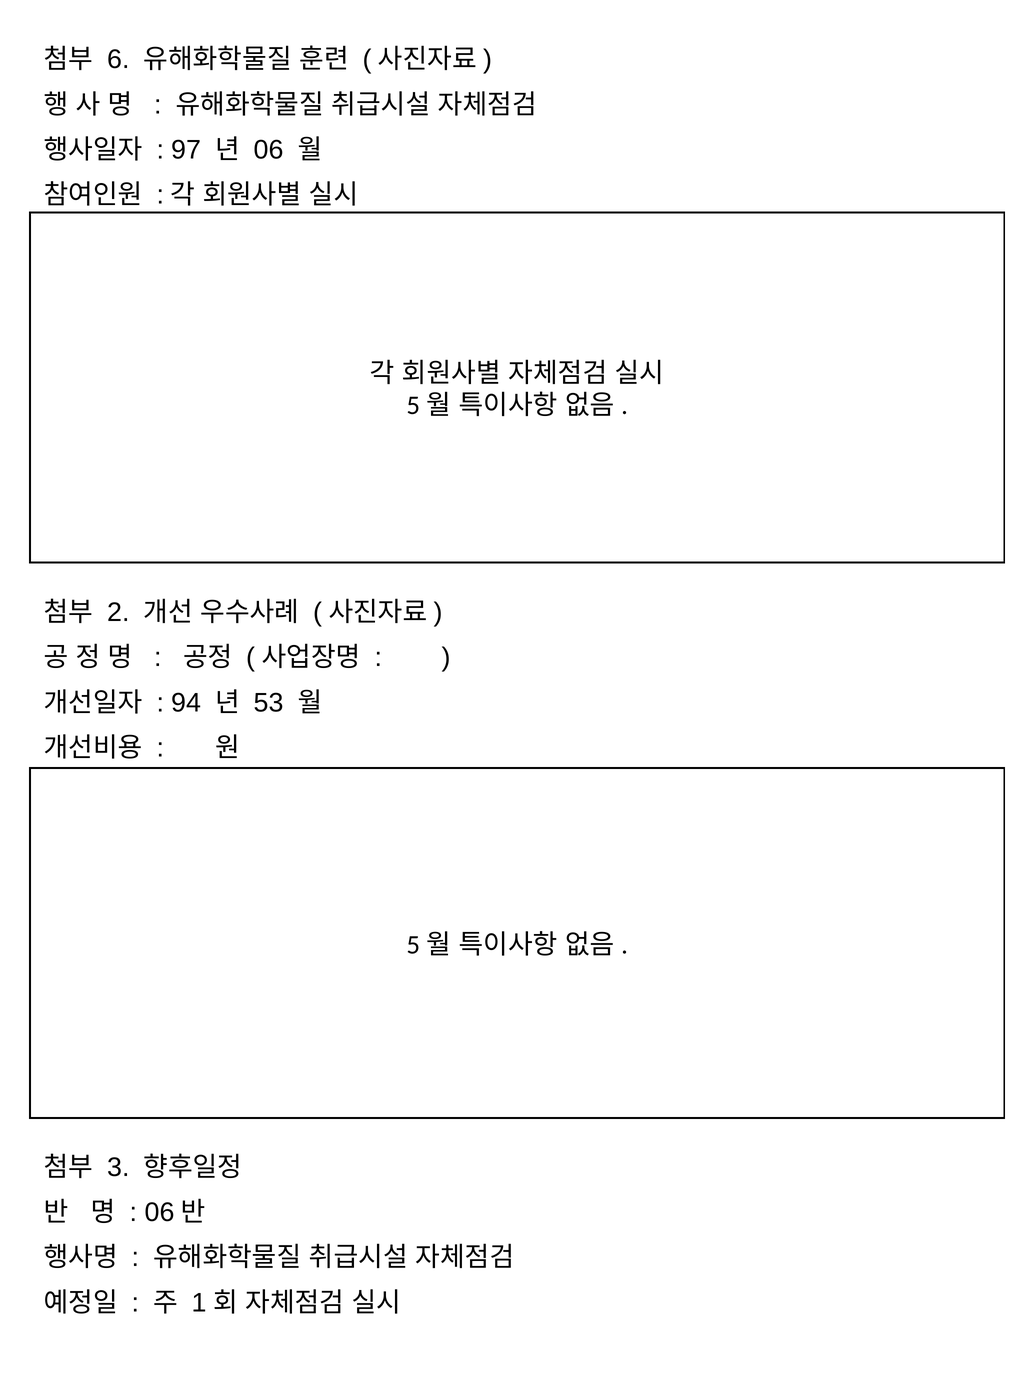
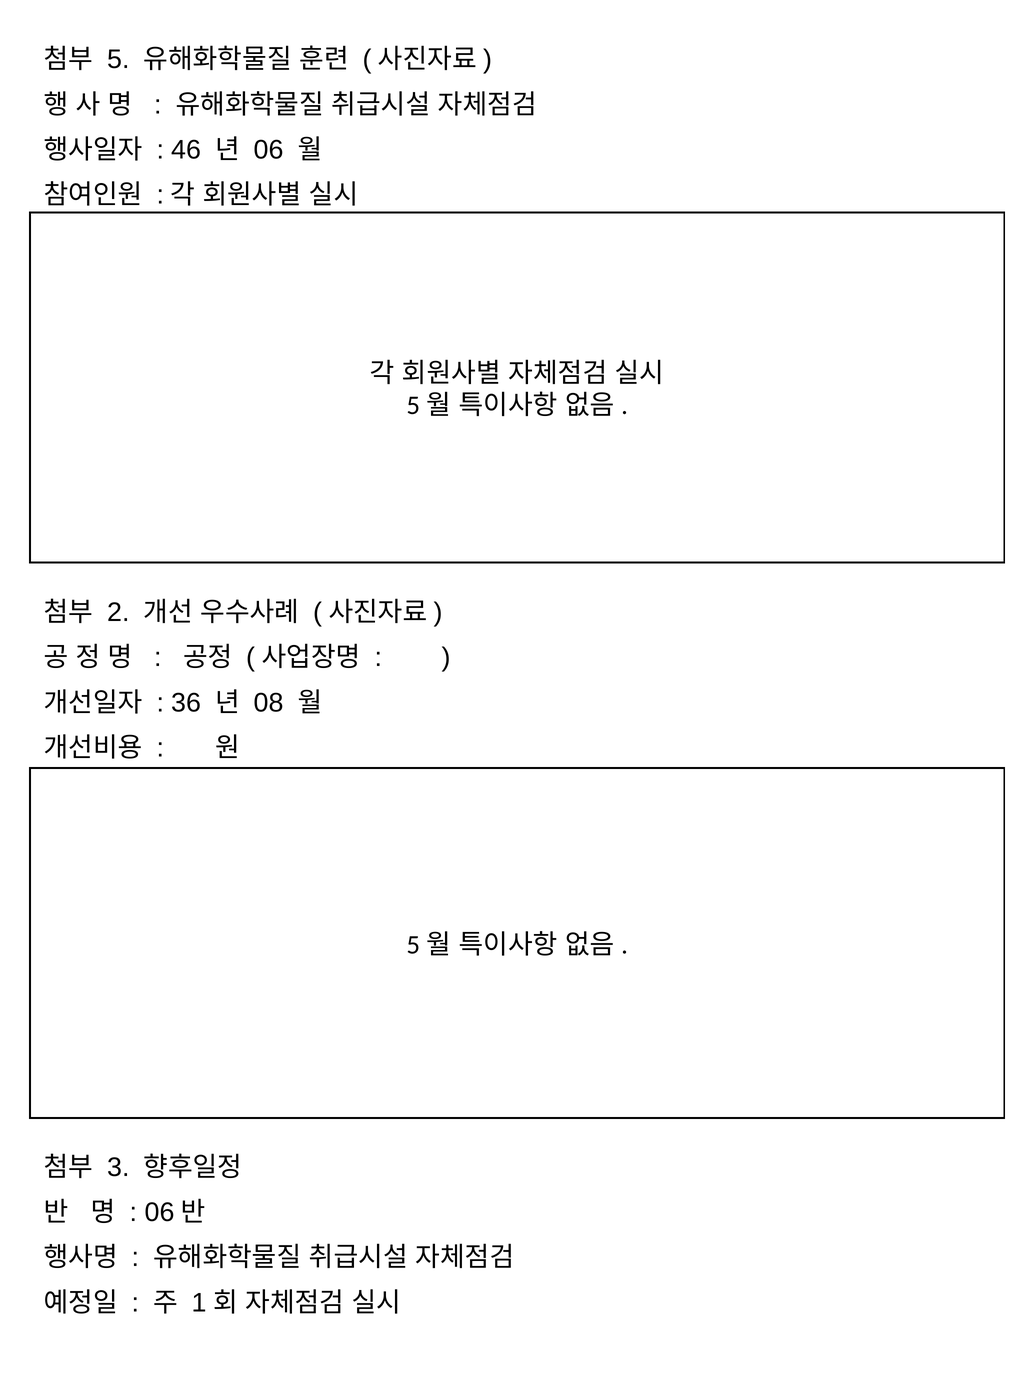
6: 6 -> 5 (118, 60)
97: 97 -> 46 (186, 150)
94: 94 -> 36 (186, 702)
53: 53 -> 08 (269, 702)
